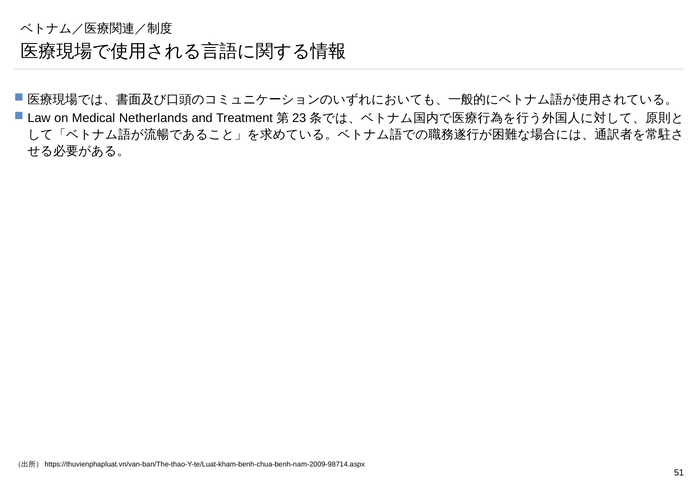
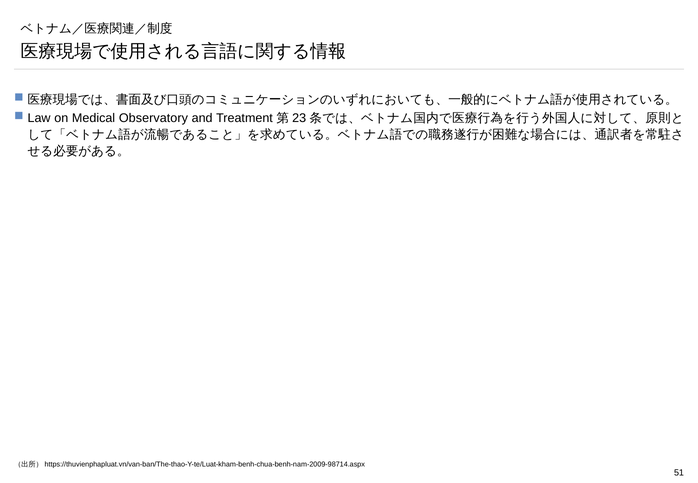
Netherlands: Netherlands -> Observatory (153, 118)
